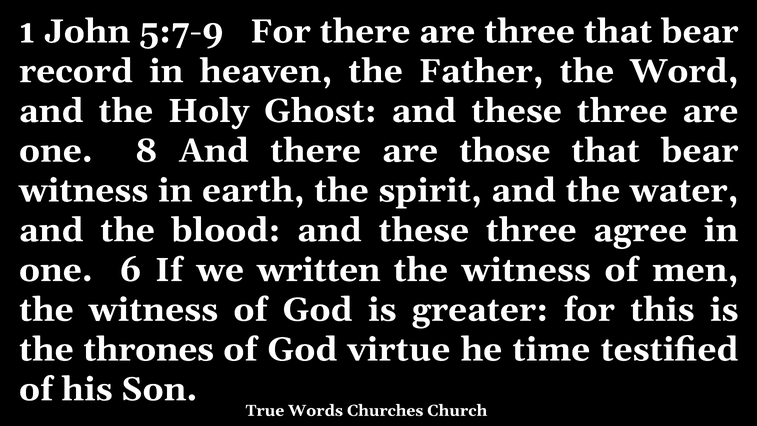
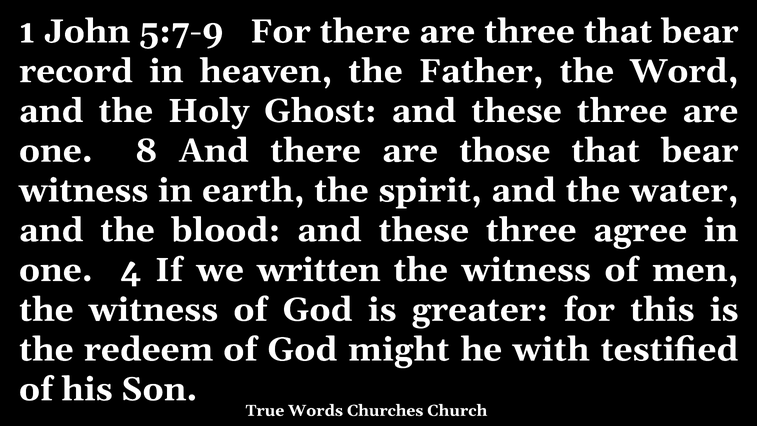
6: 6 -> 4 (131, 270)
thrones: thrones -> redeem (148, 349)
virtue: virtue -> might (399, 349)
time: time -> with (551, 349)
